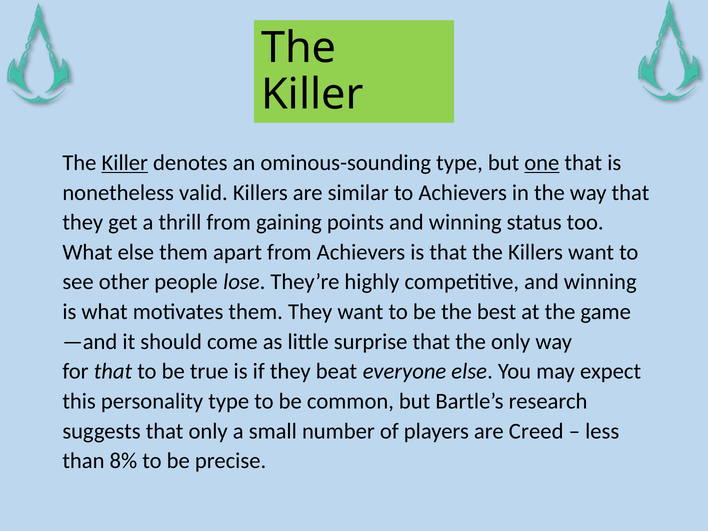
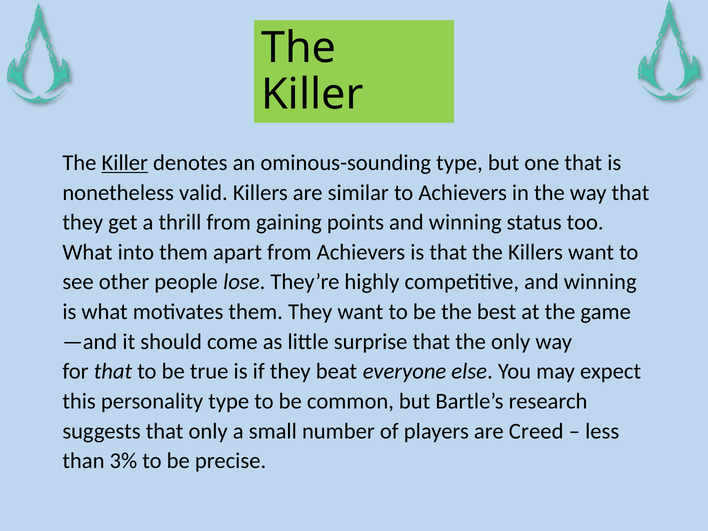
one underline: present -> none (542, 163)
What else: else -> into (136, 252)
8%: 8% -> 3% (123, 461)
